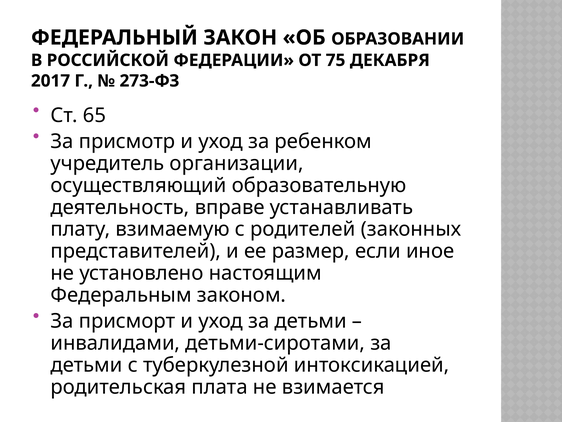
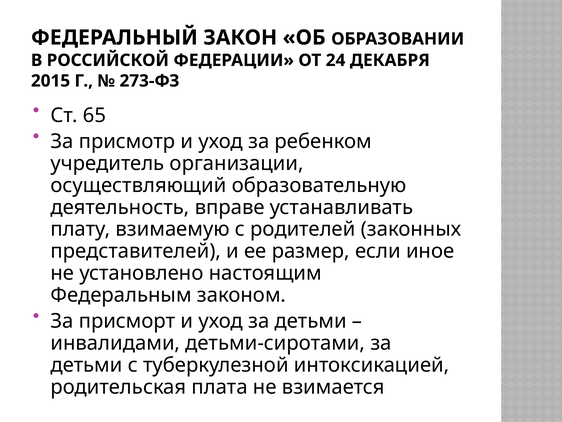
75: 75 -> 24 (336, 60)
2017: 2017 -> 2015 (51, 81)
